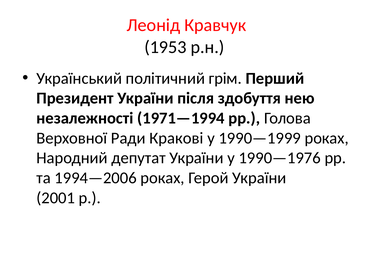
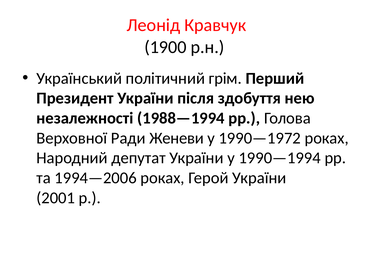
1953: 1953 -> 1900 (165, 47)
1971—1994: 1971—1994 -> 1988—1994 (181, 118)
Кракові: Кракові -> Женеви (177, 138)
1990—1999: 1990—1999 -> 1990—1972 (260, 138)
1990—1976: 1990—1976 -> 1990—1994 (280, 158)
